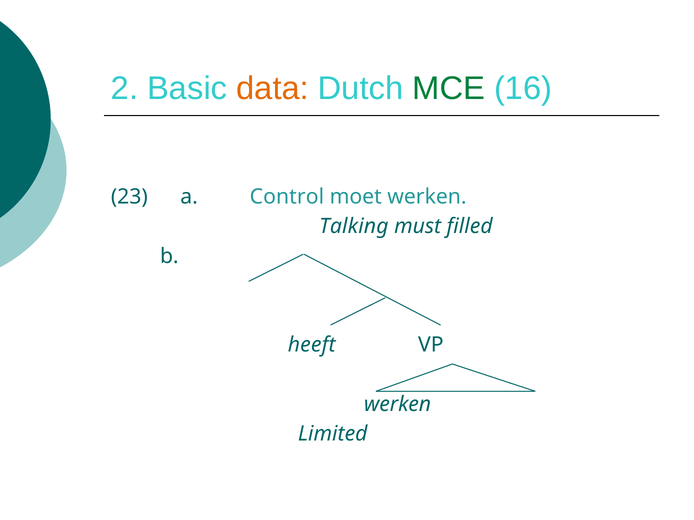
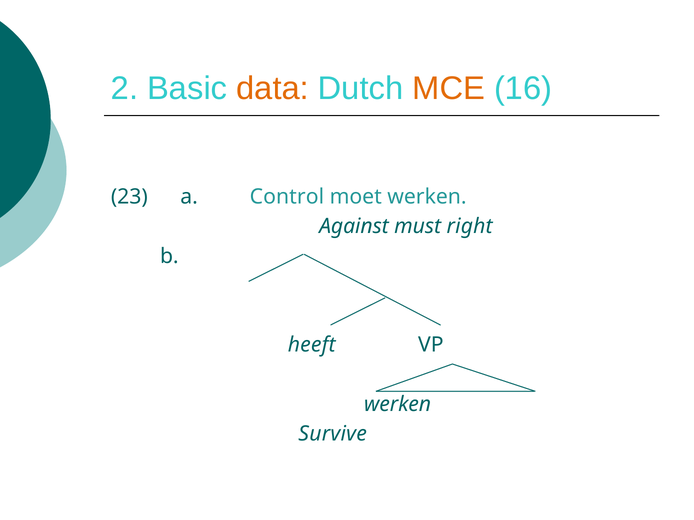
MCE colour: green -> orange (449, 89)
Talking: Talking -> Against (354, 227)
filled: filled -> right (470, 227)
Limited: Limited -> Survive (333, 434)
